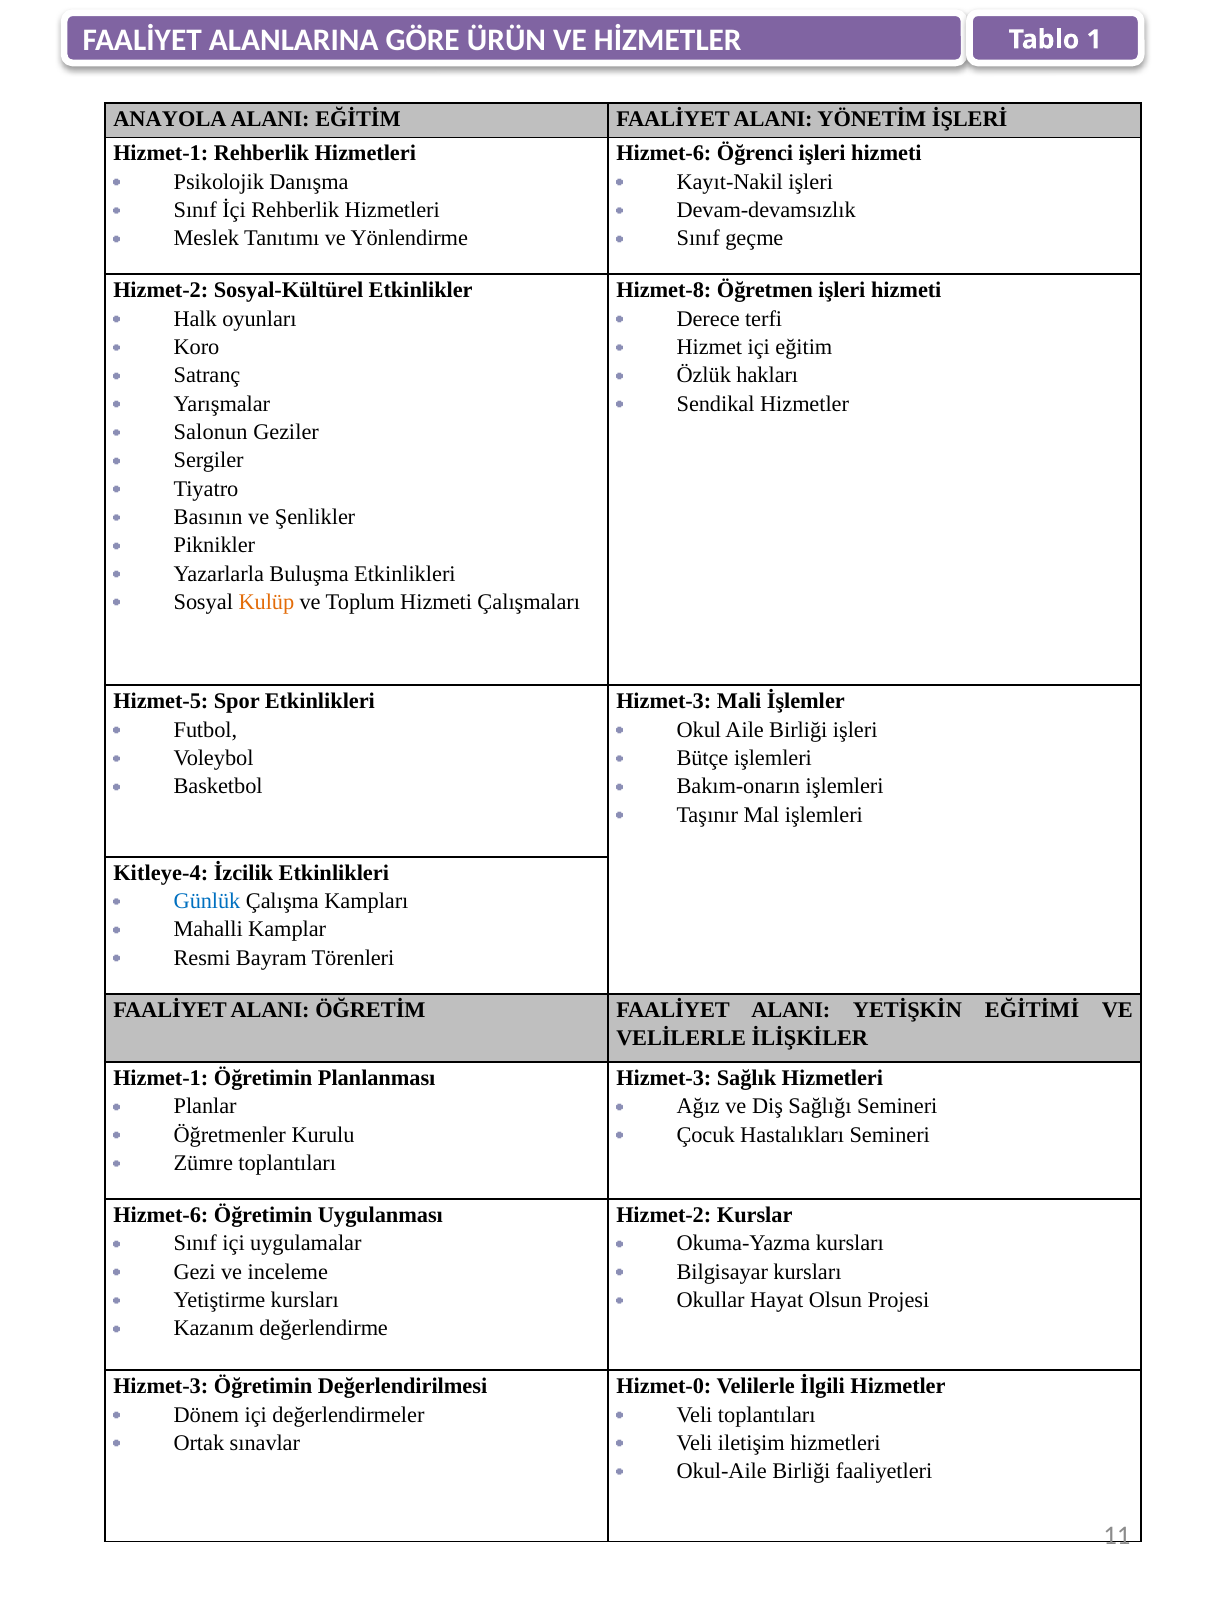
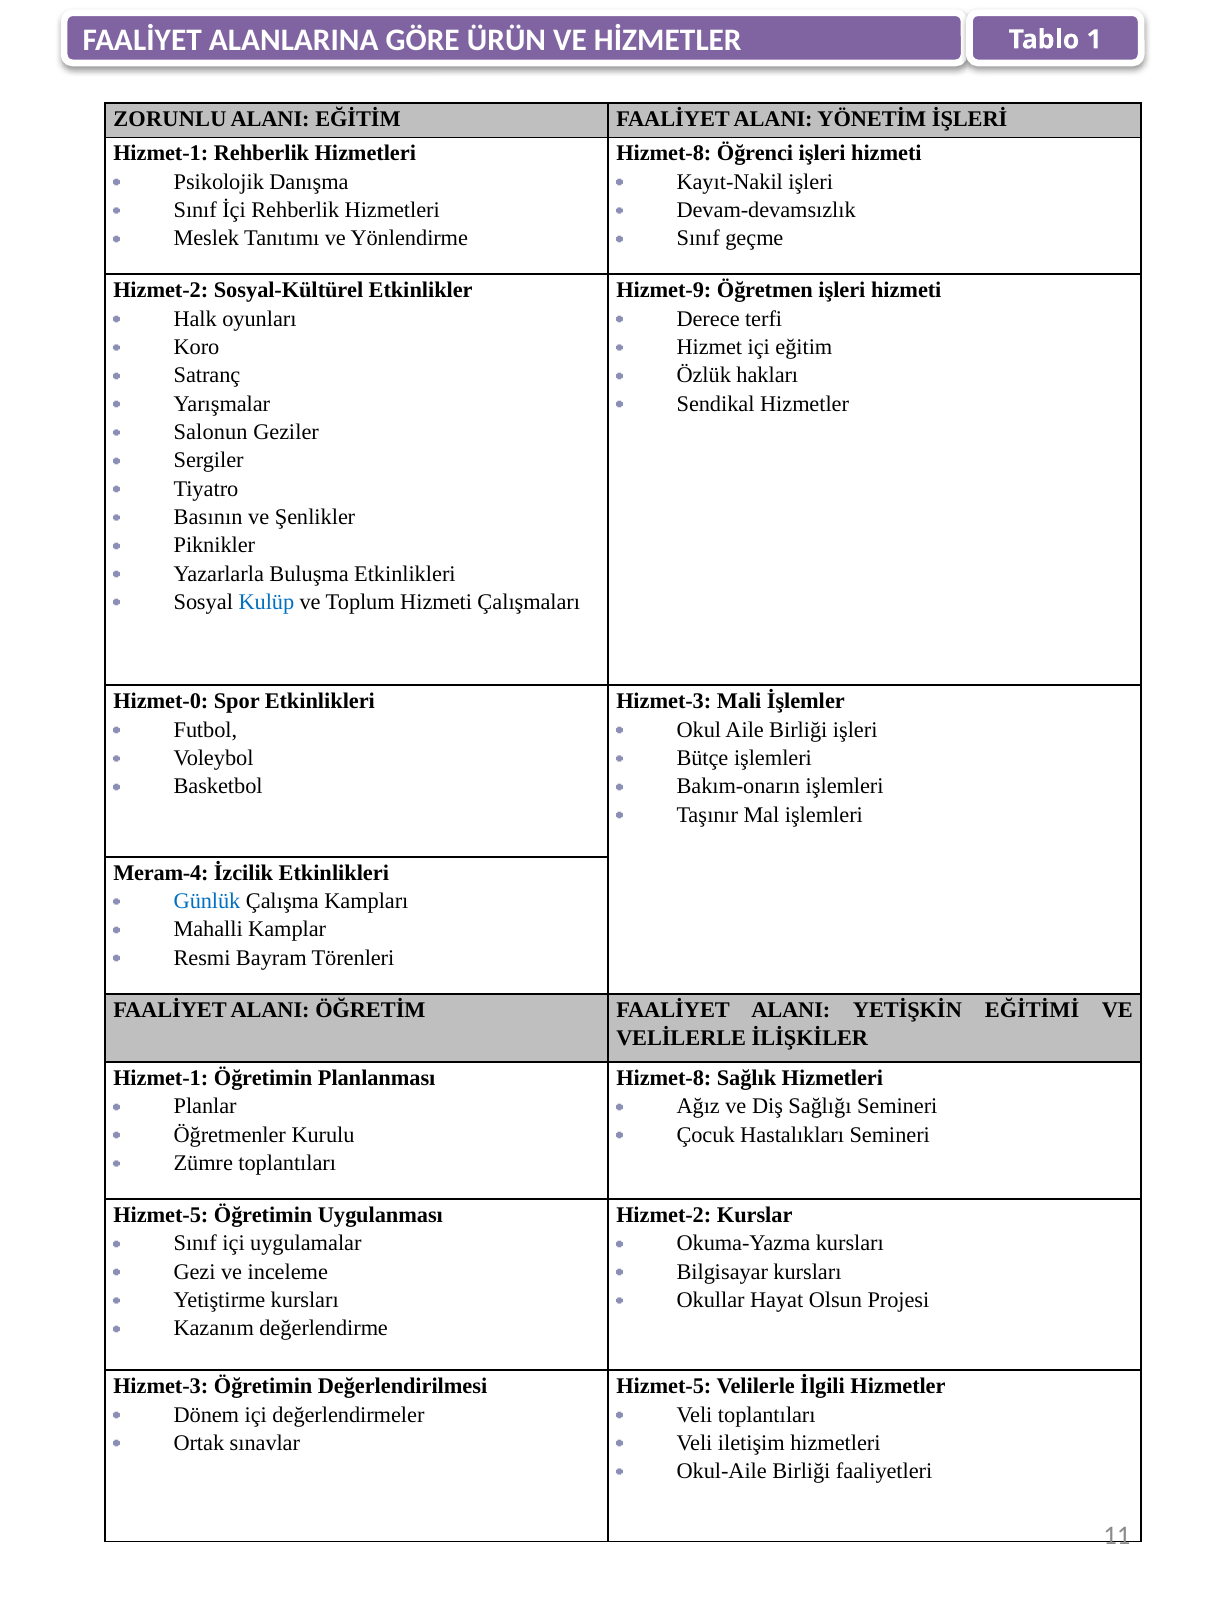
ANAYOLA: ANAYOLA -> ZORUNLU (170, 119)
Hizmet-6: Hizmet-6 -> Hizmet-8 (664, 154)
Hizmet-8: Hizmet-8 -> Hizmet-9 (664, 291)
Kulüp colour: orange -> blue (266, 602)
Hizmet-5: Hizmet-5 -> Hizmet-0 (161, 702)
Kitleye-4: Kitleye-4 -> Meram-4 (161, 873)
Hizmet-3: Hizmet-3 -> Hizmet-8 (664, 1078)
Hizmet-6: Hizmet-6 -> Hizmet-5 (161, 1215)
Hizmet-0: Hizmet-0 -> Hizmet-5 (664, 1387)
